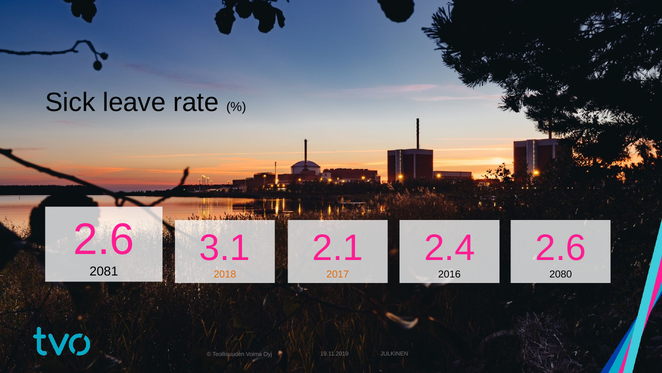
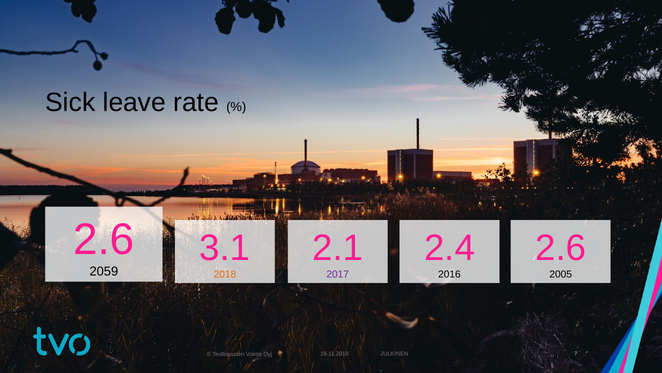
2081: 2081 -> 2059 (104, 271)
2017 colour: orange -> purple (338, 274)
2080: 2080 -> 2005 (561, 274)
